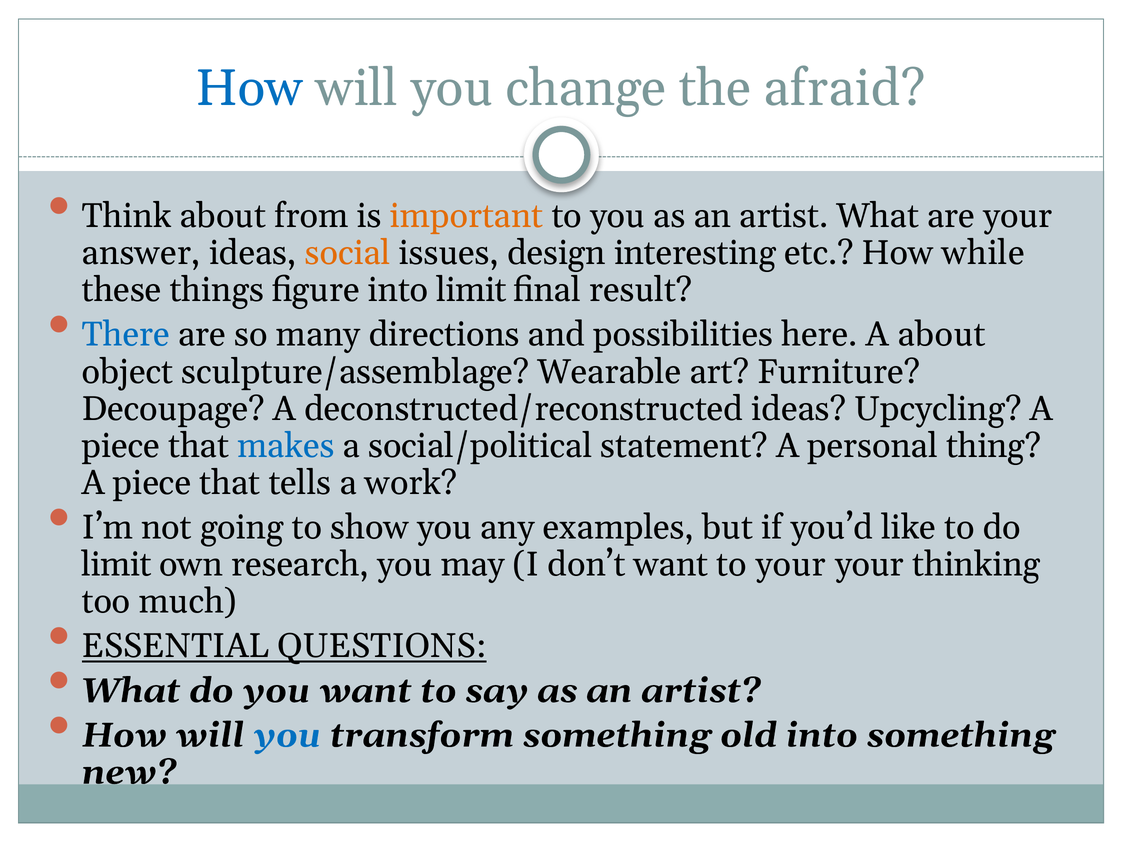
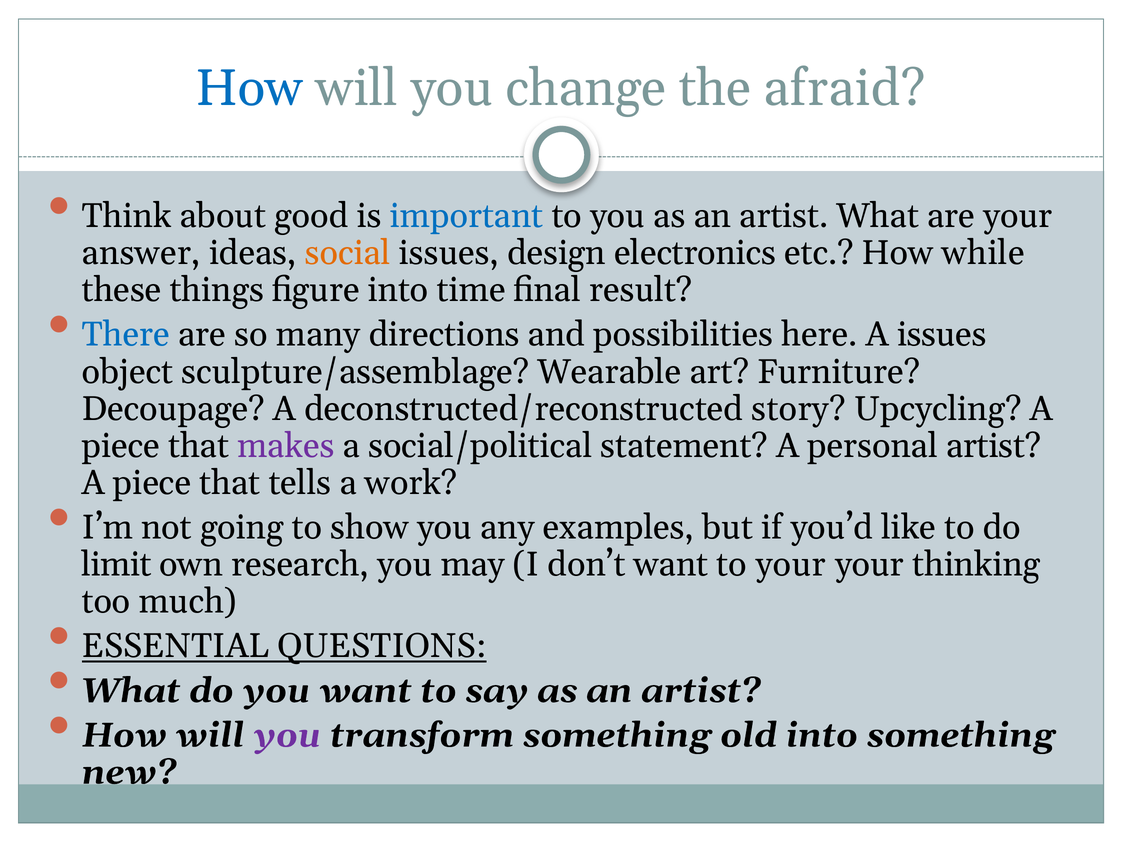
from: from -> good (311, 216)
important colour: orange -> blue (467, 216)
interesting: interesting -> electronics (695, 253)
into limit: limit -> time (471, 290)
A about: about -> issues (942, 335)
deconstructed/reconstructed ideas: ideas -> story (798, 409)
makes colour: blue -> purple (286, 446)
personal thing: thing -> artist (994, 446)
you colour: blue -> purple (287, 736)
